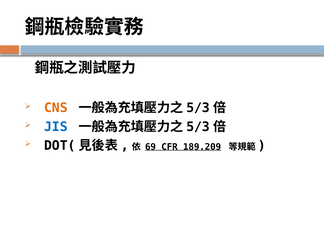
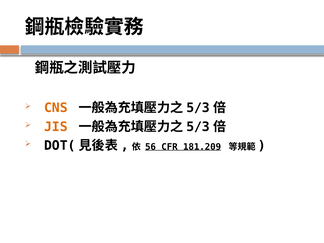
JIS colour: blue -> orange (56, 127)
69: 69 -> 56 (151, 147)
189.209: 189.209 -> 181.209 (202, 147)
